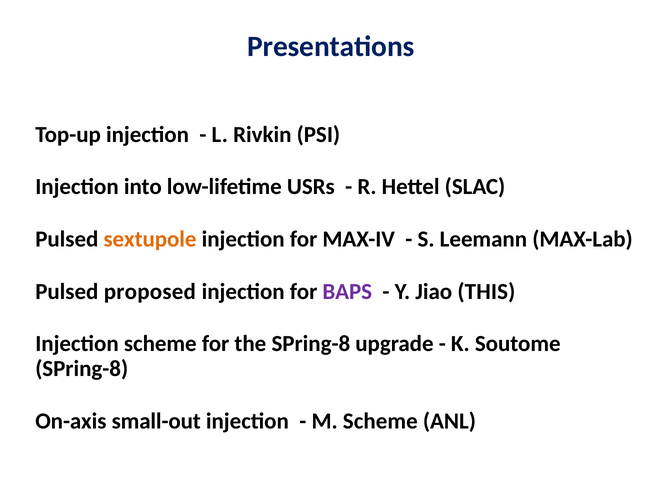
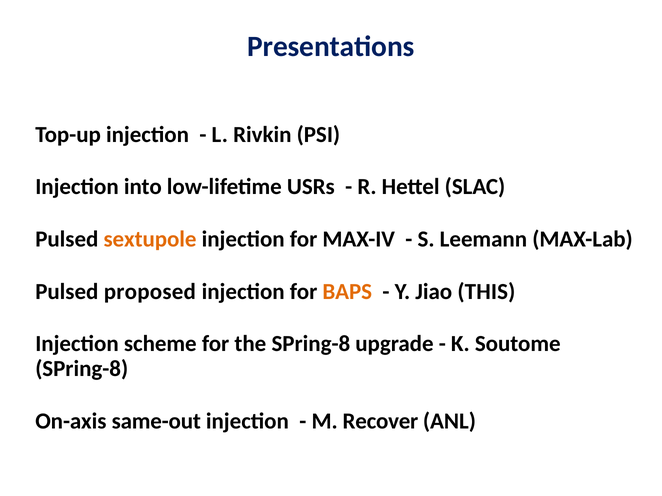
BAPS colour: purple -> orange (347, 292)
small-out: small-out -> same-out (156, 421)
M Scheme: Scheme -> Recover (380, 421)
